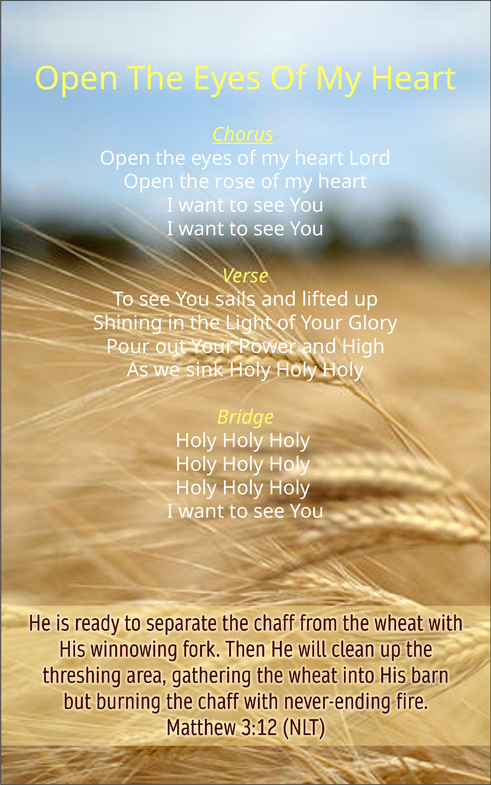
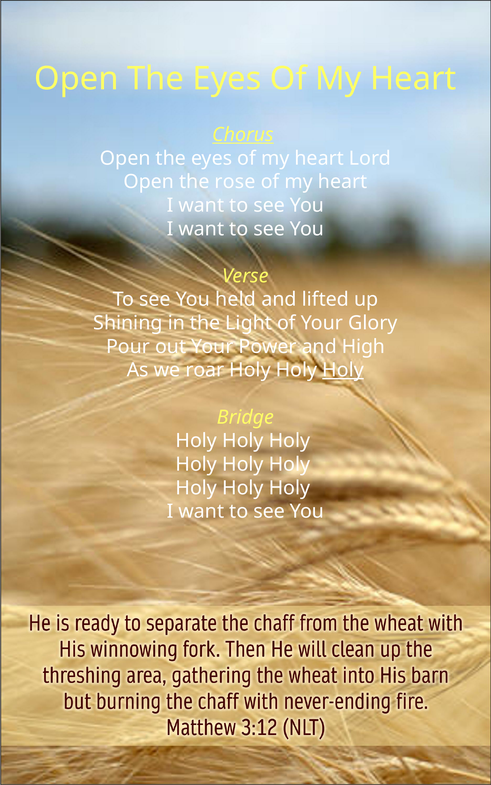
sails: sails -> held (236, 300)
sink: sink -> roar (205, 370)
Holy underline: none -> present (343, 370)
